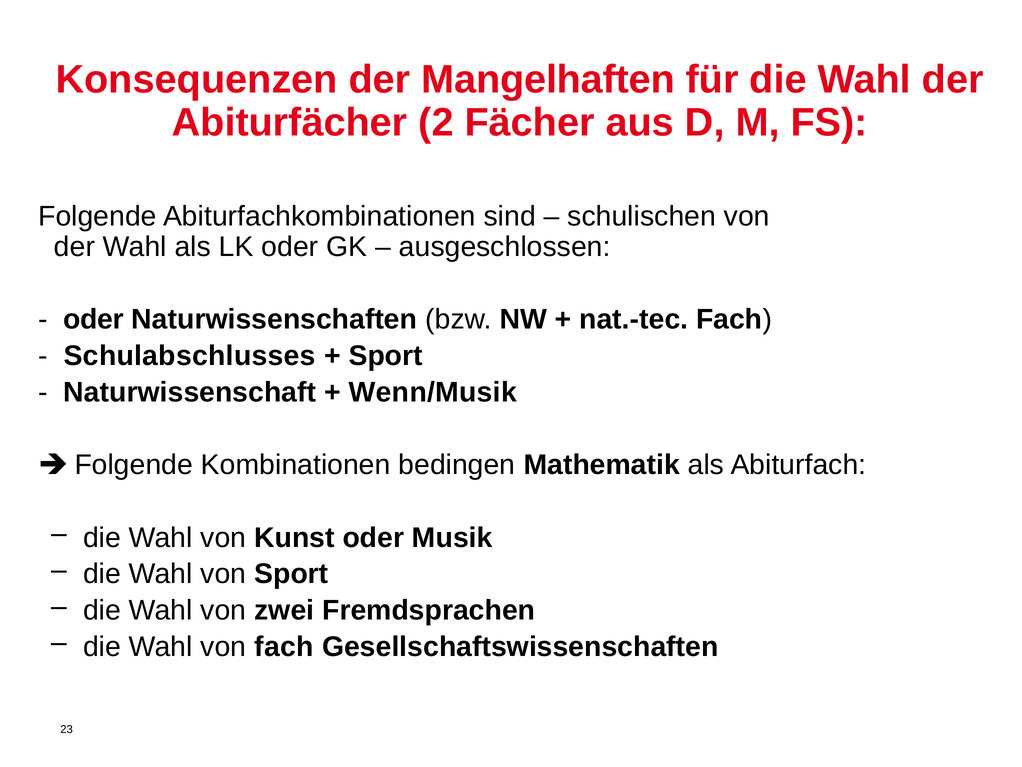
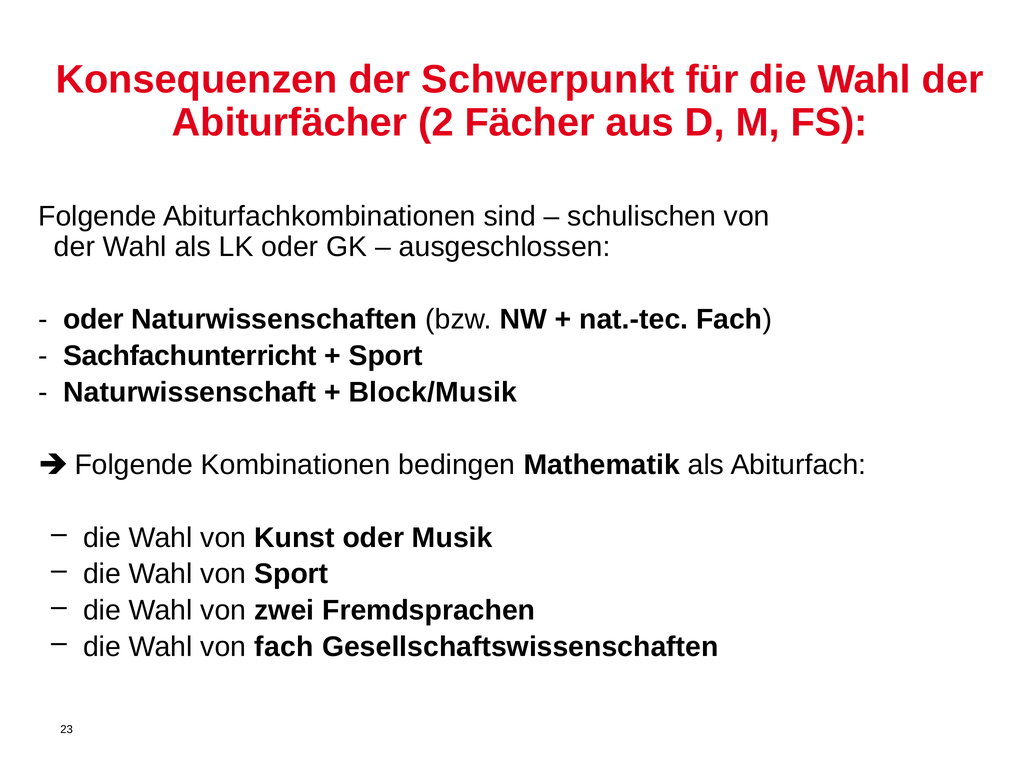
Mangelhaften: Mangelhaften -> Schwerpunkt (548, 80)
Schulabschlusses: Schulabschlusses -> Sachfachunterricht (190, 356)
Wenn/Musik: Wenn/Musik -> Block/Musik (433, 392)
